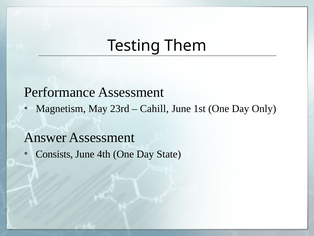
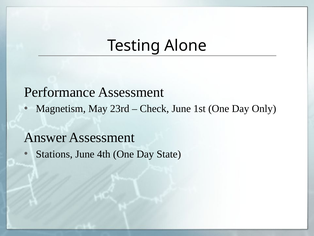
Them: Them -> Alone (186, 46)
Cahill: Cahill -> Check (154, 109)
Consists: Consists -> Stations (54, 154)
